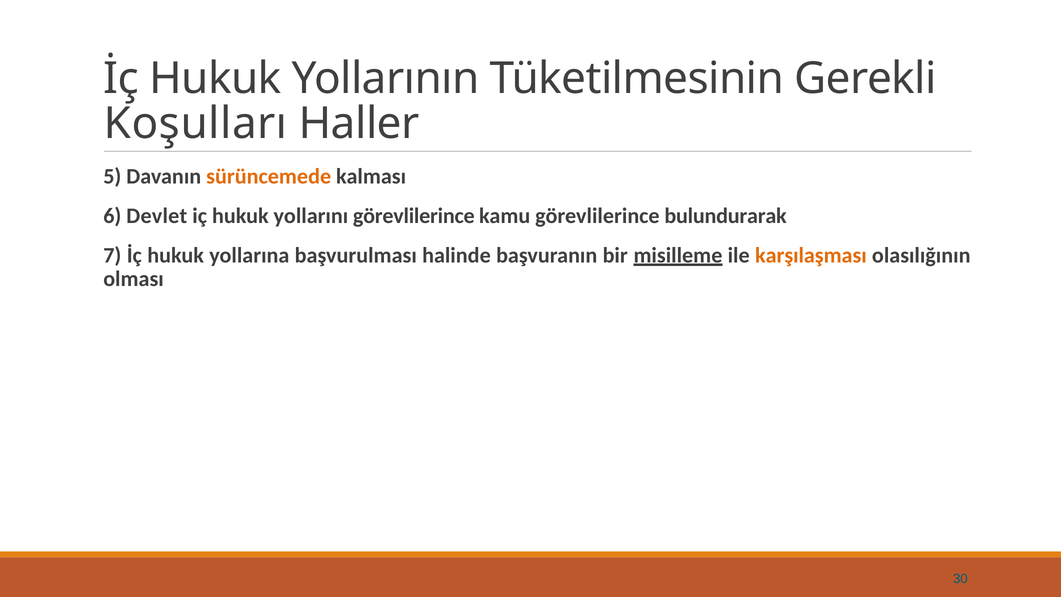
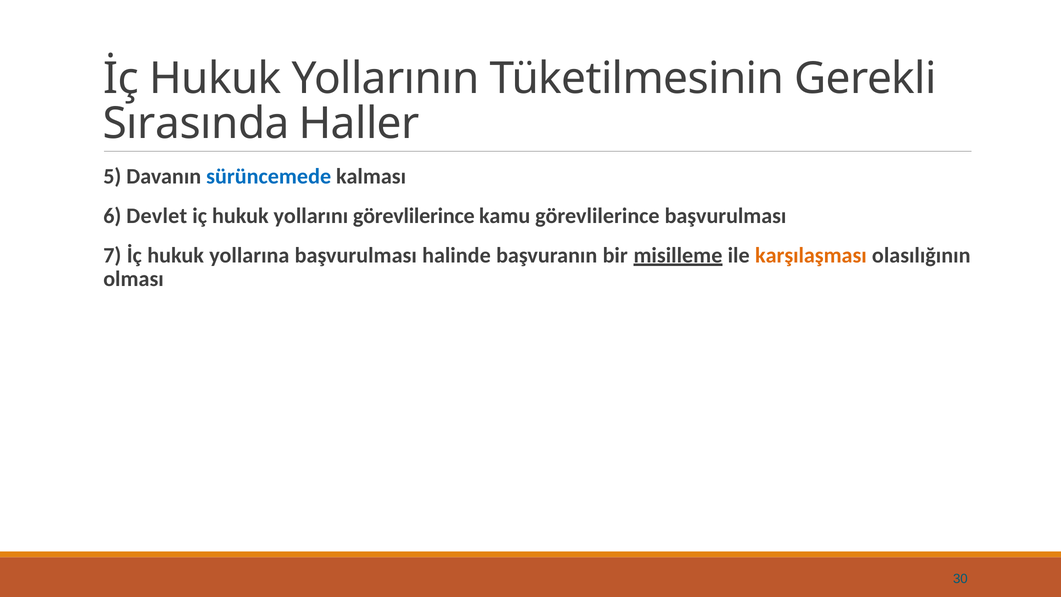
Koşulları: Koşulları -> Sırasında (196, 124)
sürüncemede colour: orange -> blue (269, 176)
görevlilerince bulundurarak: bulundurarak -> başvurulması (725, 216)
